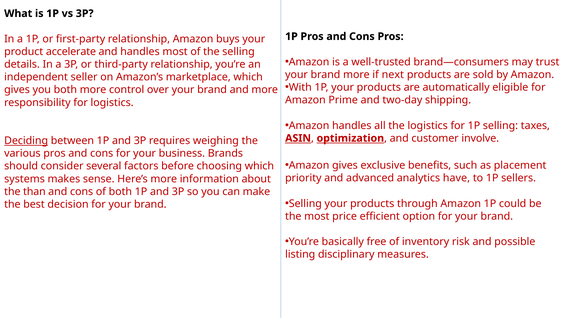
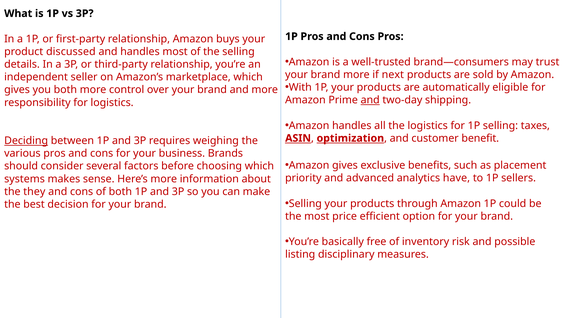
accelerate: accelerate -> discussed (71, 52)
and underline: none -> present (370, 100)
involve: involve -> benefit (480, 138)
than: than -> they (34, 192)
